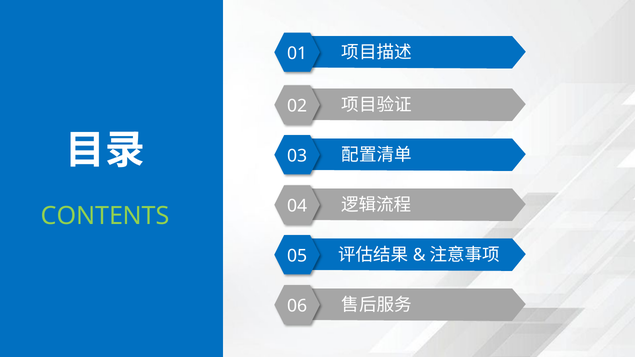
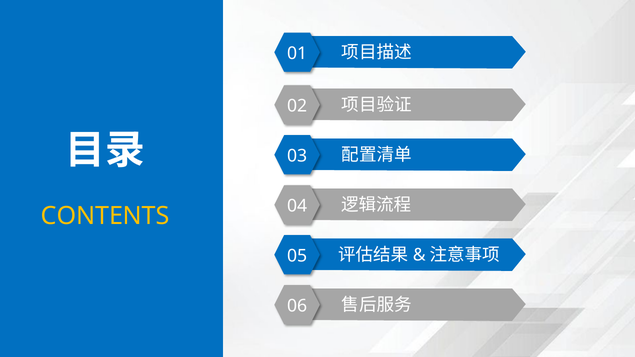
CONTENTS colour: light green -> yellow (105, 216)
